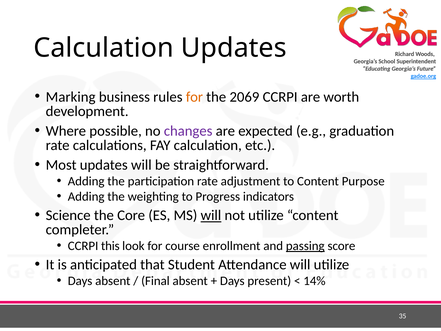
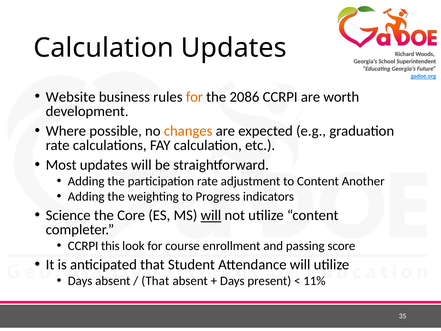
Marking: Marking -> Website (71, 97)
2069: 2069 -> 2086 (244, 97)
changes colour: purple -> orange (188, 131)
Purpose: Purpose -> Another (363, 181)
passing underline: present -> none (305, 246)
Final: Final -> That (155, 281)
14%: 14% -> 11% (314, 281)
